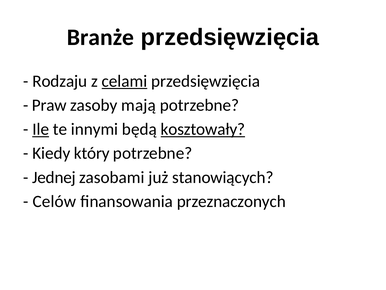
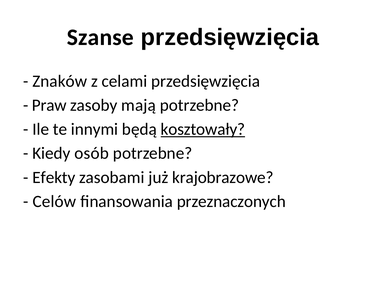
Branże: Branże -> Szanse (100, 37)
Rodzaju: Rodzaju -> Znaków (60, 81)
celami underline: present -> none (124, 81)
Ile underline: present -> none (41, 129)
który: który -> osób (92, 153)
Jednej: Jednej -> Efekty (54, 177)
stanowiących: stanowiących -> krajobrazowe (223, 177)
